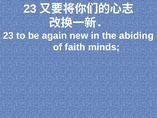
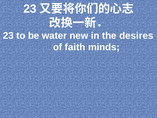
again: again -> water (54, 36)
abiding: abiding -> desires (136, 36)
